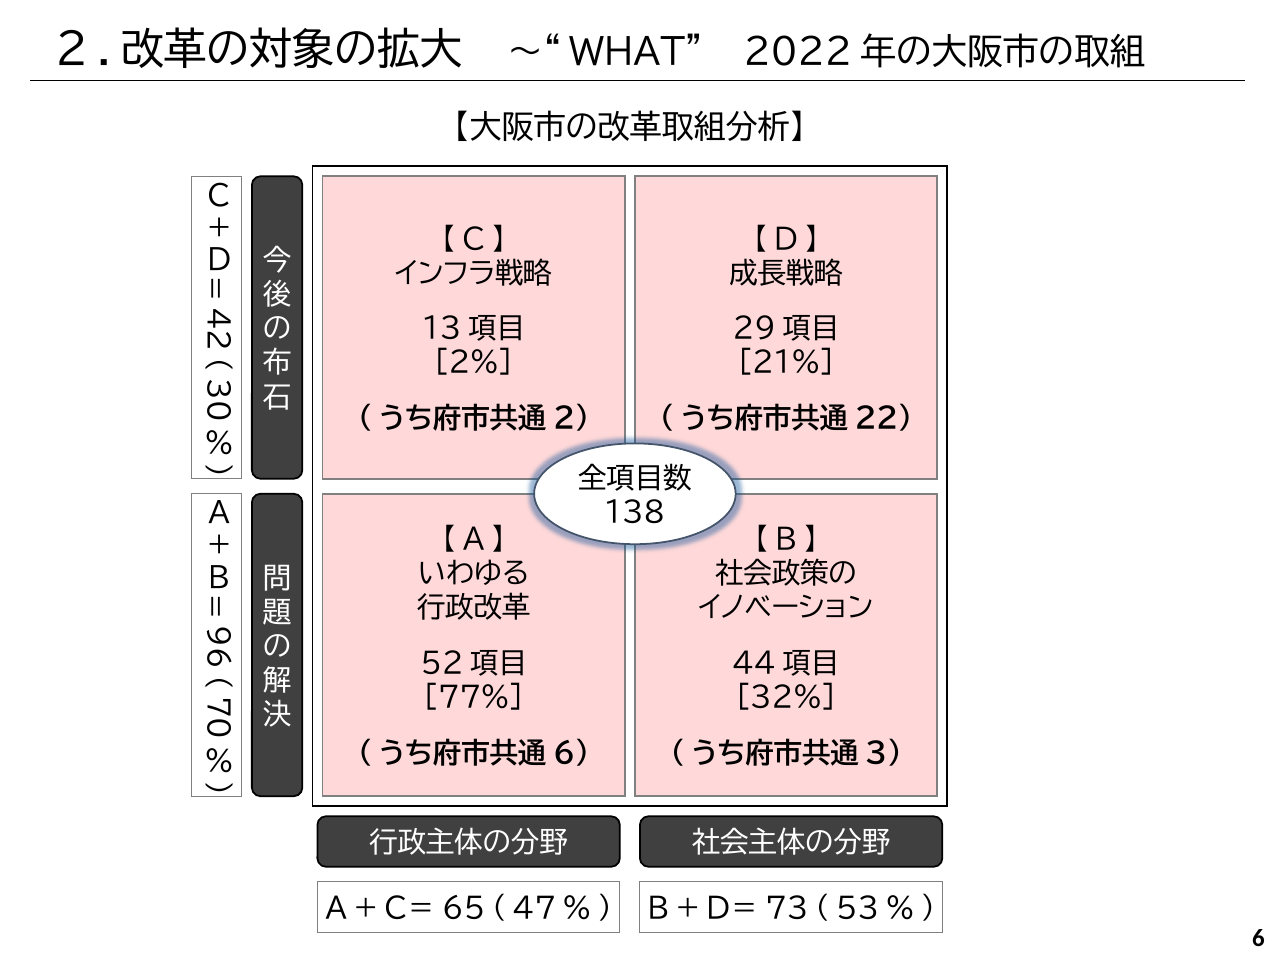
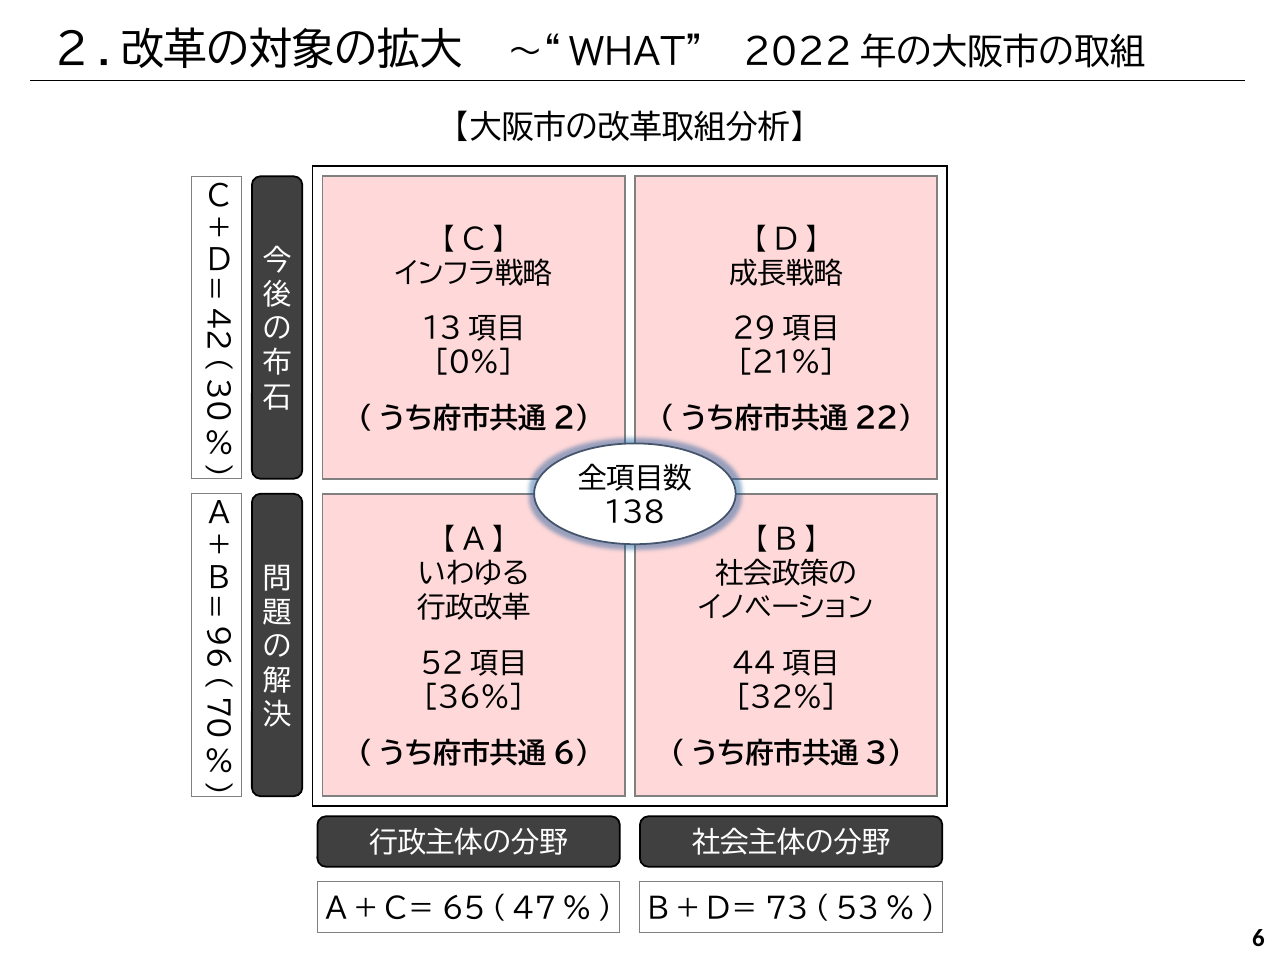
2%: 2% -> 0% (474, 364)
77%: 77% -> 36% (474, 698)
